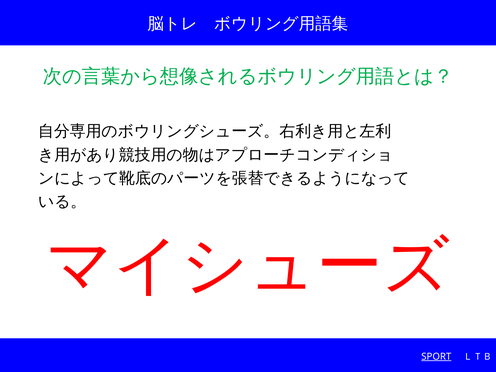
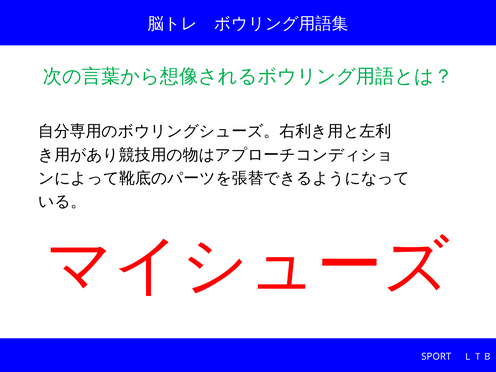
SPORT underline: present -> none (436, 357)
